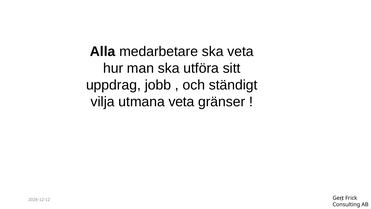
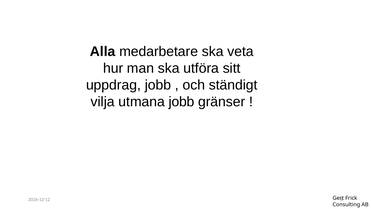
utmana veta: veta -> jobb (182, 102)
